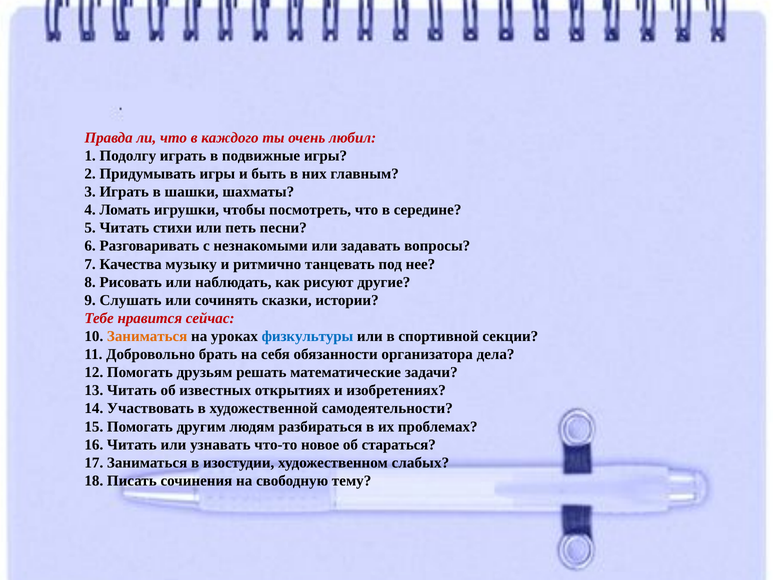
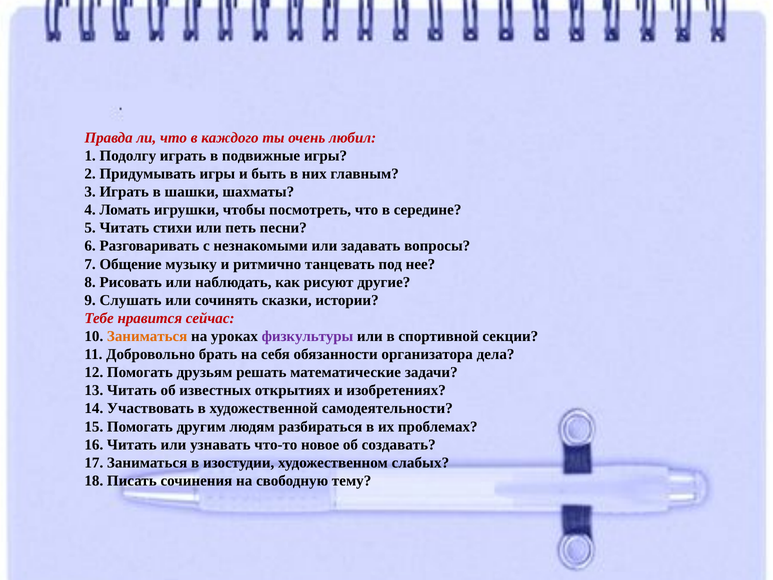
Качества: Качества -> Общение (131, 264)
физкультуры colour: blue -> purple (308, 336)
стараться: стараться -> создавать (399, 444)
